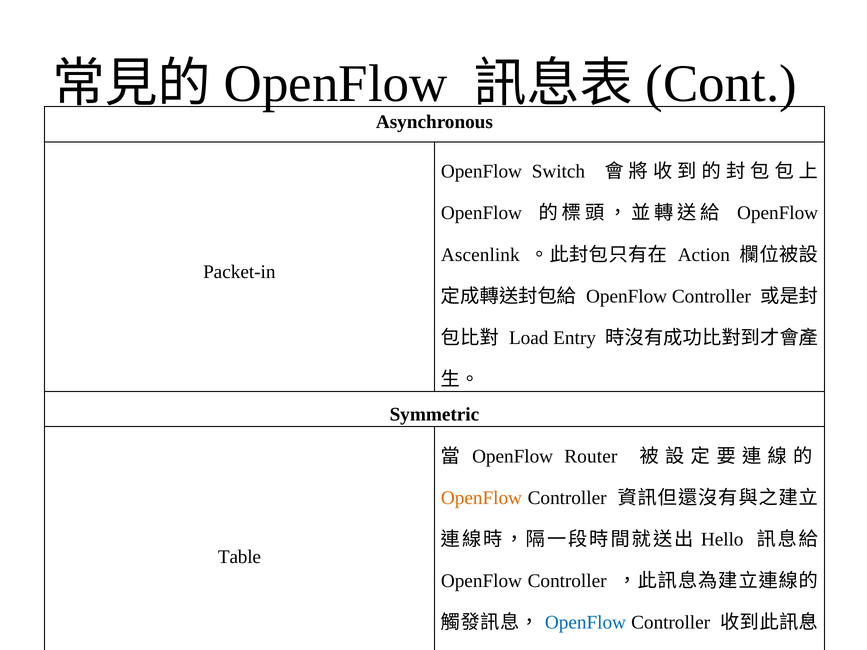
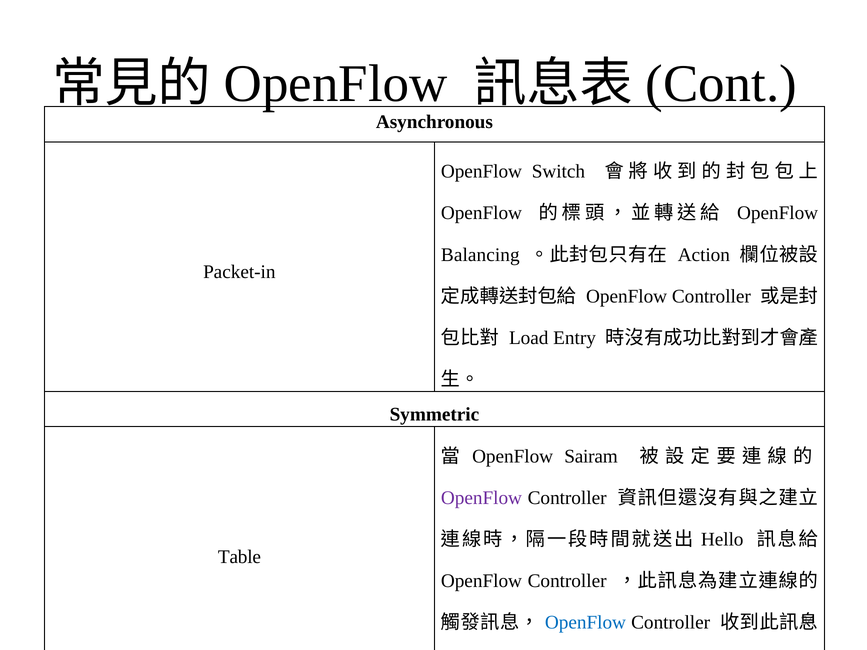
Ascenlink: Ascenlink -> Balancing (480, 255)
Router: Router -> Sairam (591, 456)
OpenFlow colour: orange -> purple (481, 498)
